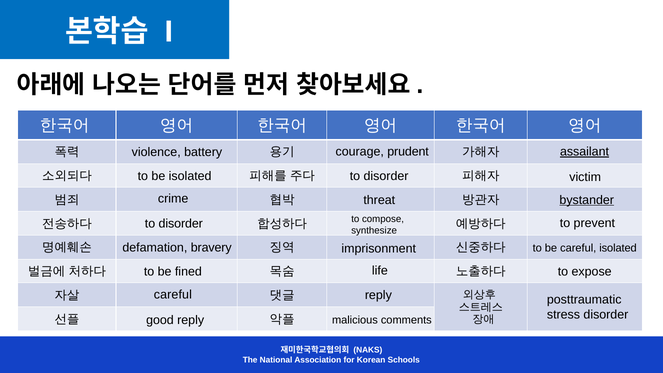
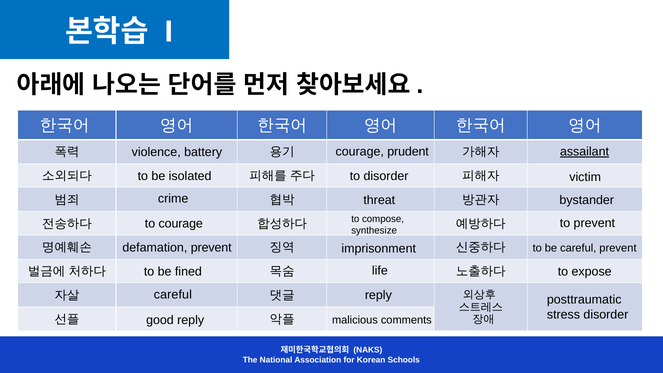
bystander underline: present -> none (587, 200)
disorder: disorder -> courage (181, 223)
defamation bravery: bravery -> prevent (211, 247)
careful isolated: isolated -> prevent (618, 248)
